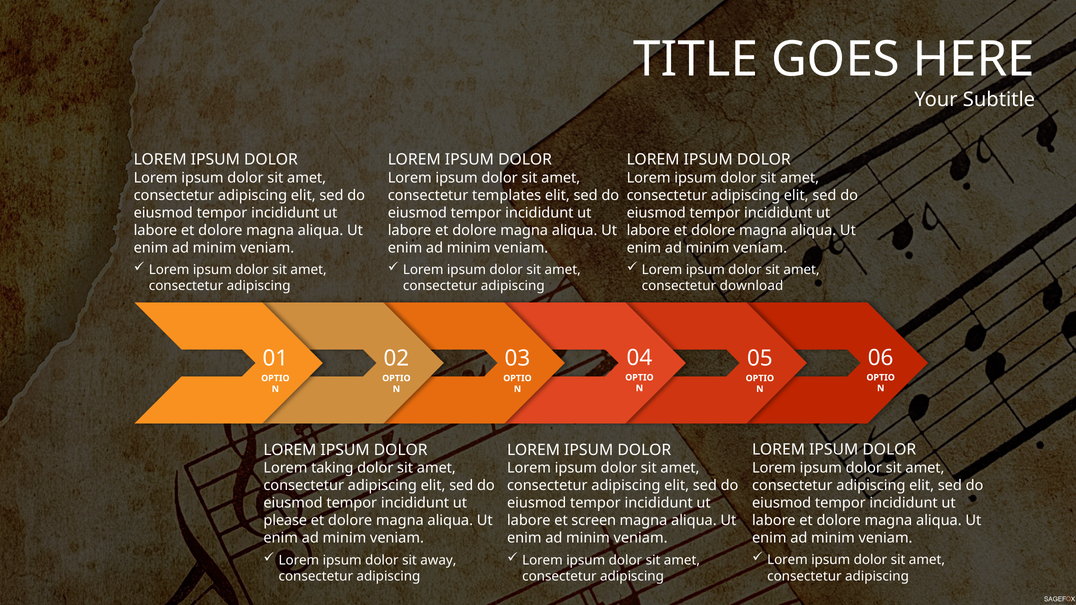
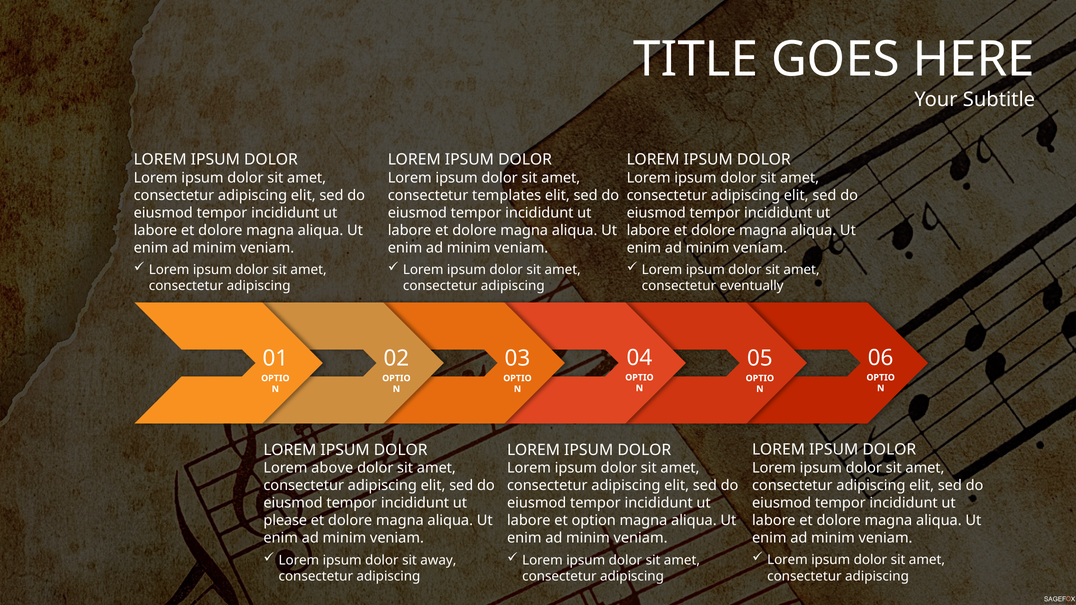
download: download -> eventually (752, 286)
taking: taking -> above (332, 468)
screen: screen -> option (594, 521)
